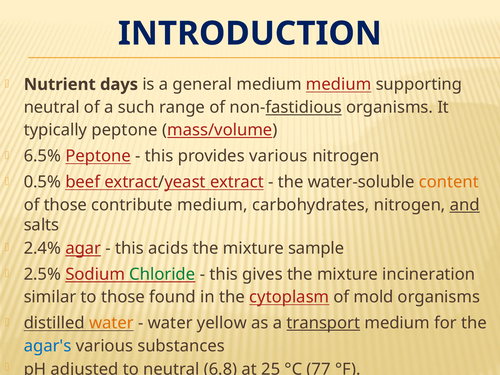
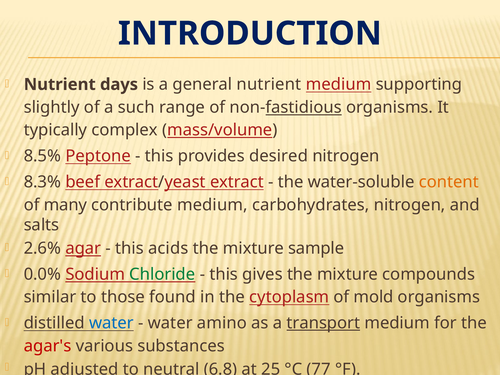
general medium: medium -> nutrient (269, 84)
neutral: neutral -> slightly (52, 107)
typically peptone: peptone -> complex (125, 130)
6.5%: 6.5% -> 8.5% (42, 156)
provides various: various -> desired (279, 156)
0.5%: 0.5% -> 8.3% (42, 182)
of those: those -> many (65, 205)
and underline: present -> none (465, 205)
2.4%: 2.4% -> 2.6% (42, 248)
2.5%: 2.5% -> 0.0% (42, 274)
incineration: incineration -> compounds (429, 274)
water colour: orange -> blue (111, 323)
yellow: yellow -> amino (222, 323)
agar's colour: blue -> red (48, 346)
